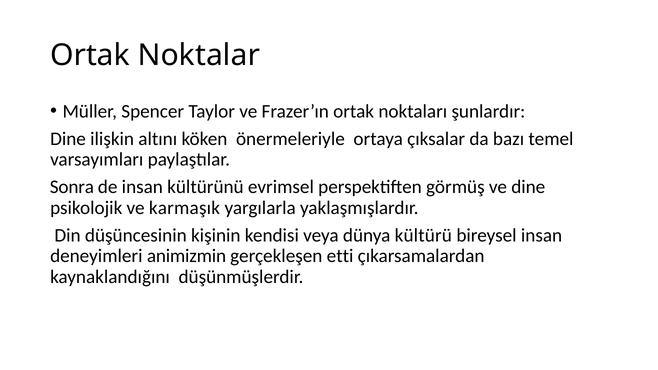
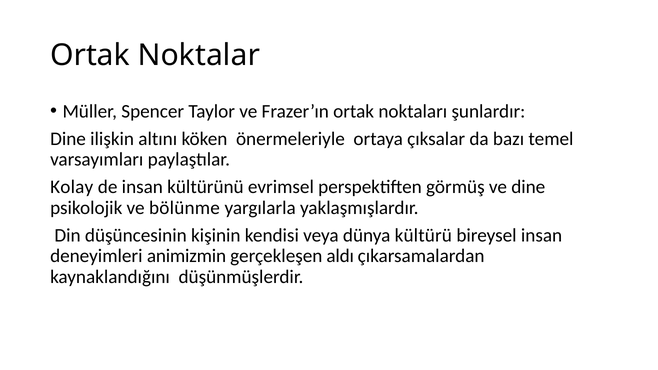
Sonra: Sonra -> Kolay (72, 187)
karmaşık: karmaşık -> bölünme (184, 208)
etti: etti -> aldı (340, 256)
